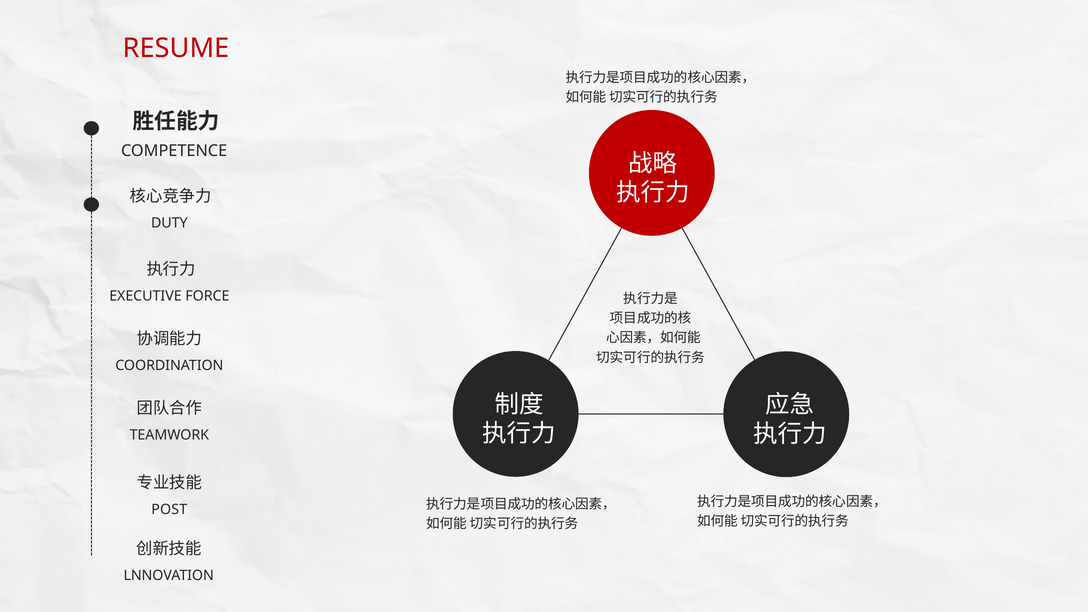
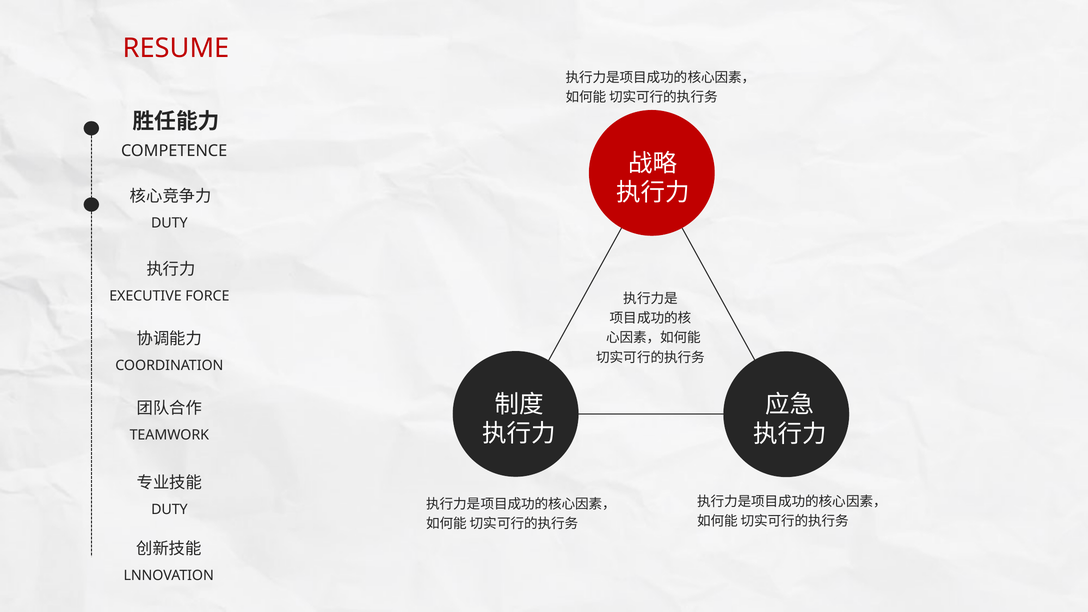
POST: POST -> DUTY (169, 510)
